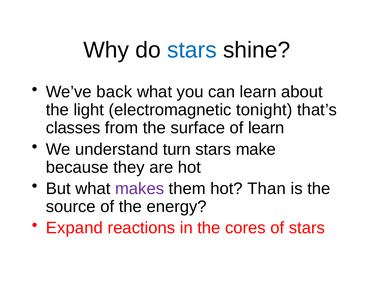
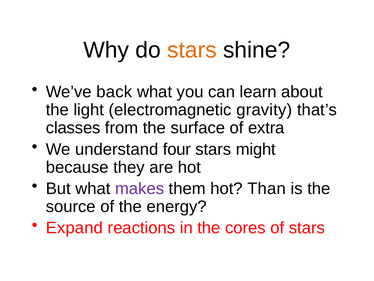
stars colour: blue -> orange (192, 50)
tonight: tonight -> gravity (264, 110)
of learn: learn -> extra (266, 128)
turn: turn -> four (177, 149)
make: make -> might (256, 149)
